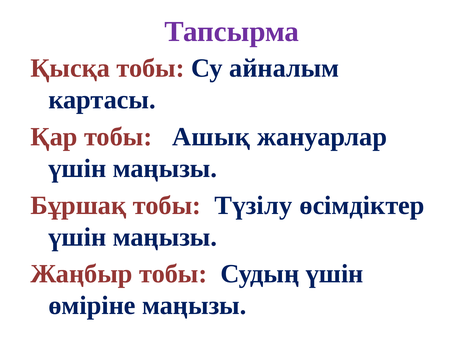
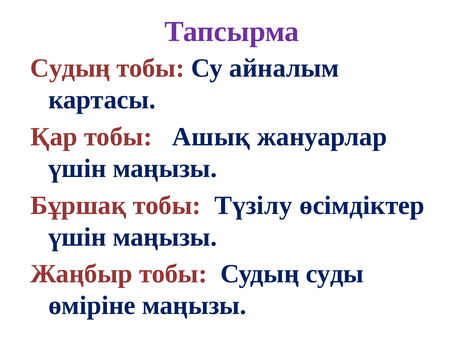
Қысқа: Қысқа -> Судың (70, 68)
Судың үшін: үшін -> суды (335, 274)
